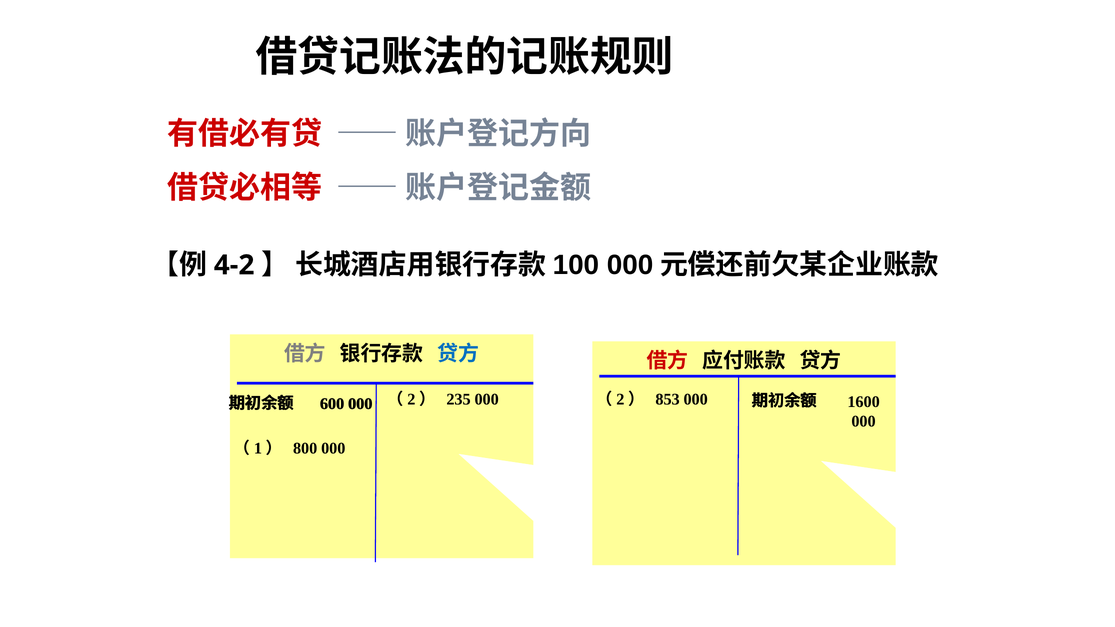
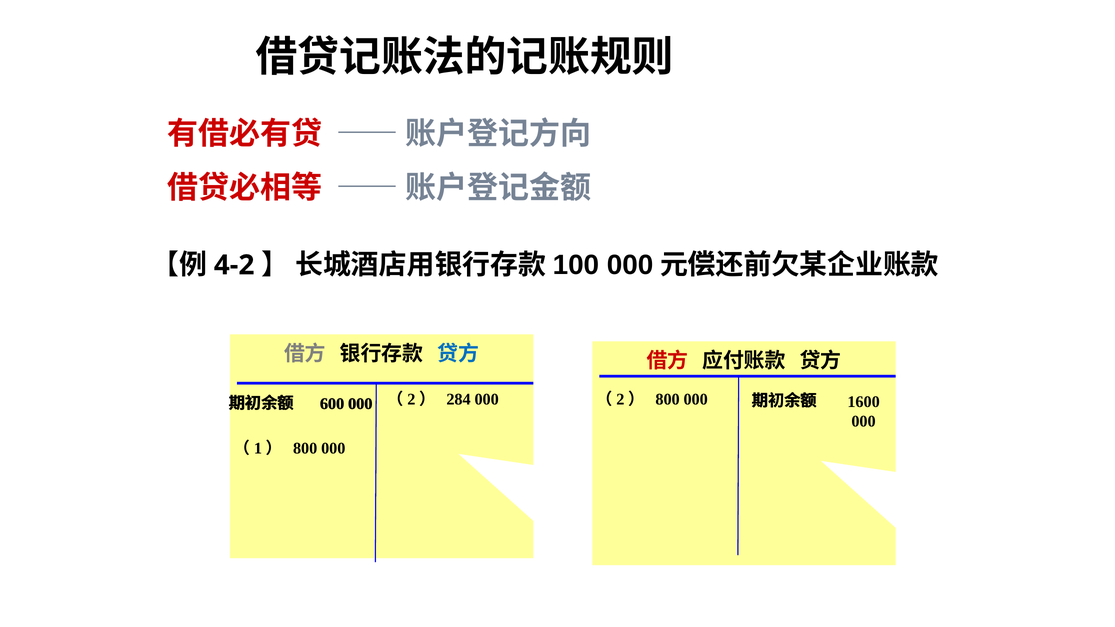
235: 235 -> 284 (459, 400)
（2） 853: 853 -> 800 (668, 400)
